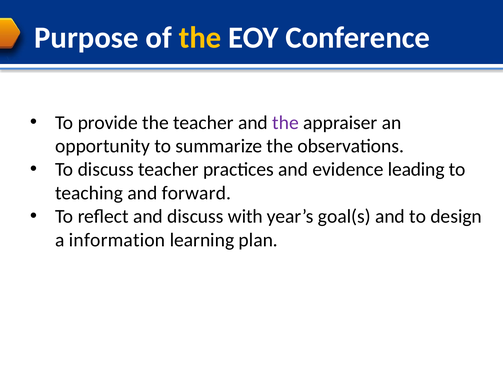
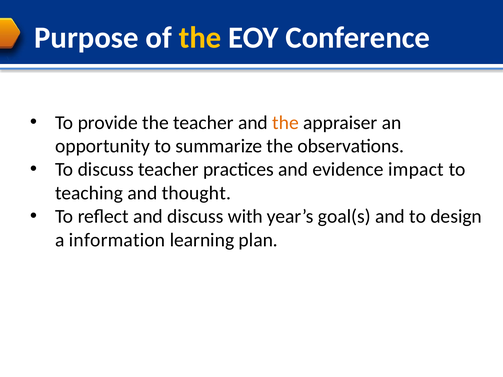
the colour: purple -> orange (286, 123)
leading: leading -> impact (416, 170)
forward: forward -> thought (196, 193)
